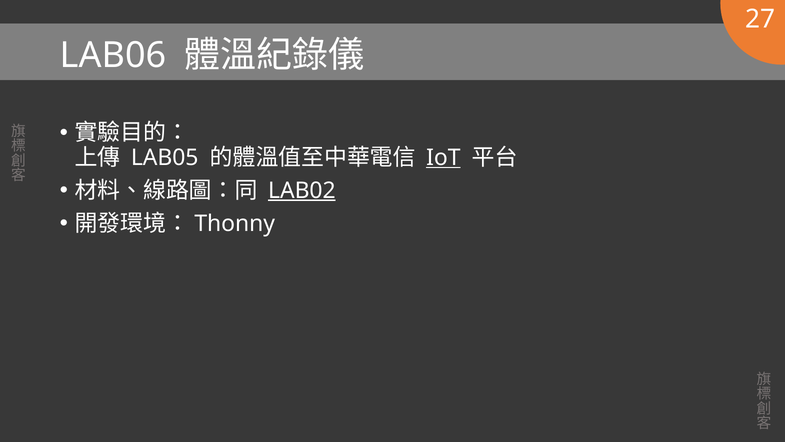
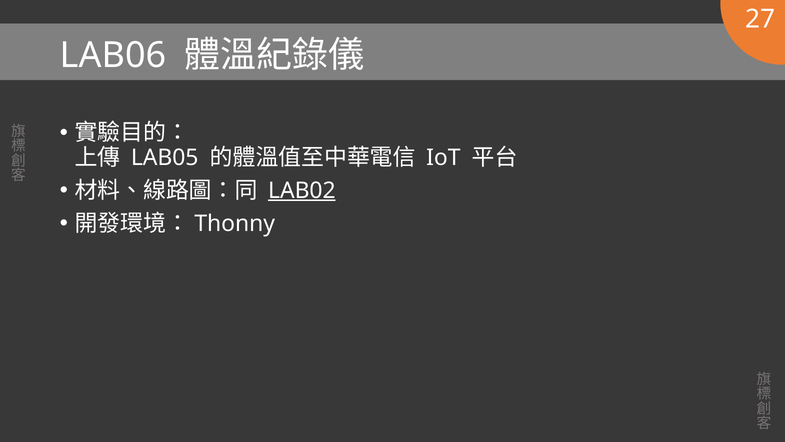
IoT underline: present -> none (443, 157)
